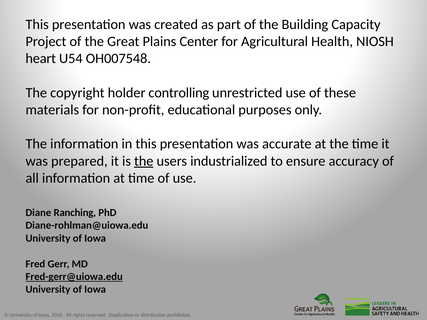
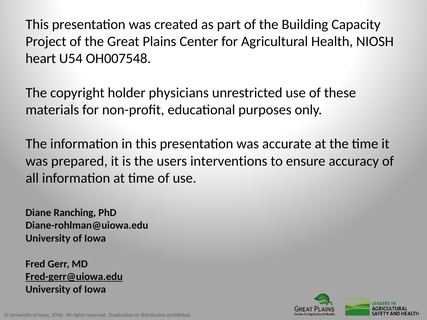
controlling: controlling -> physicians (179, 93)
the underline: present -> none (144, 161)
industrialized: industrialized -> interventions (229, 161)
